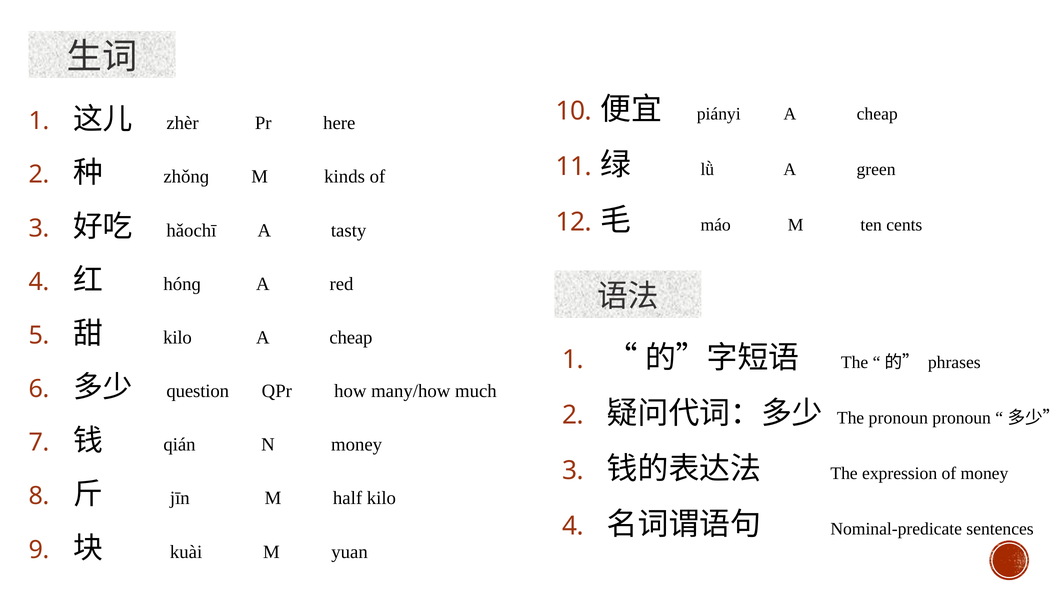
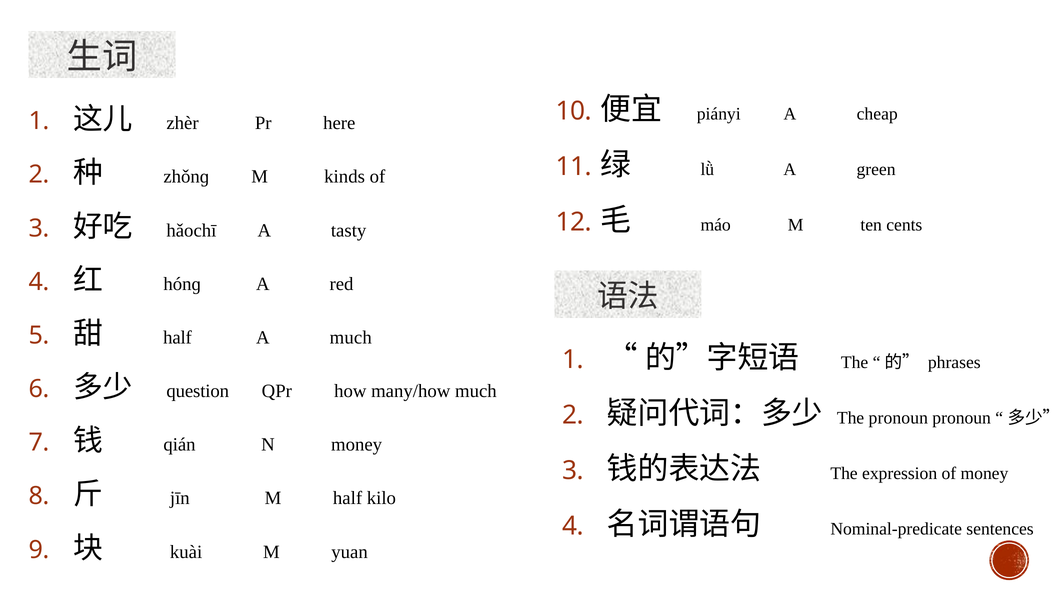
kilo: kilo -> half (177, 338)
cheap: cheap -> much (351, 338)
